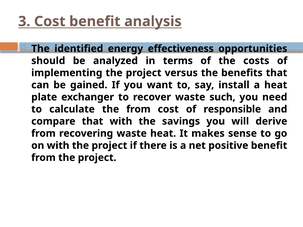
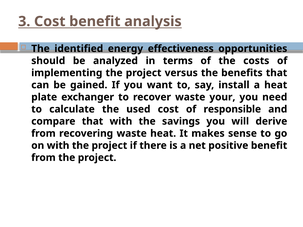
such: such -> your (222, 97)
the from: from -> used (138, 109)
